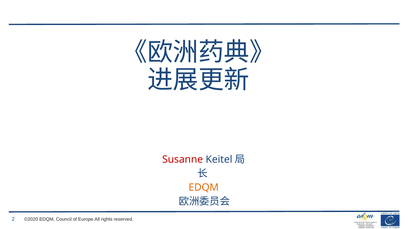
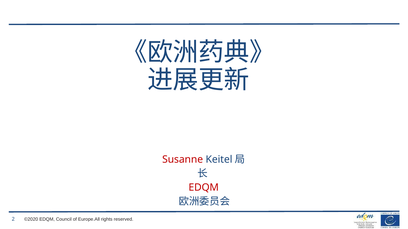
EDQM colour: orange -> red (204, 188)
